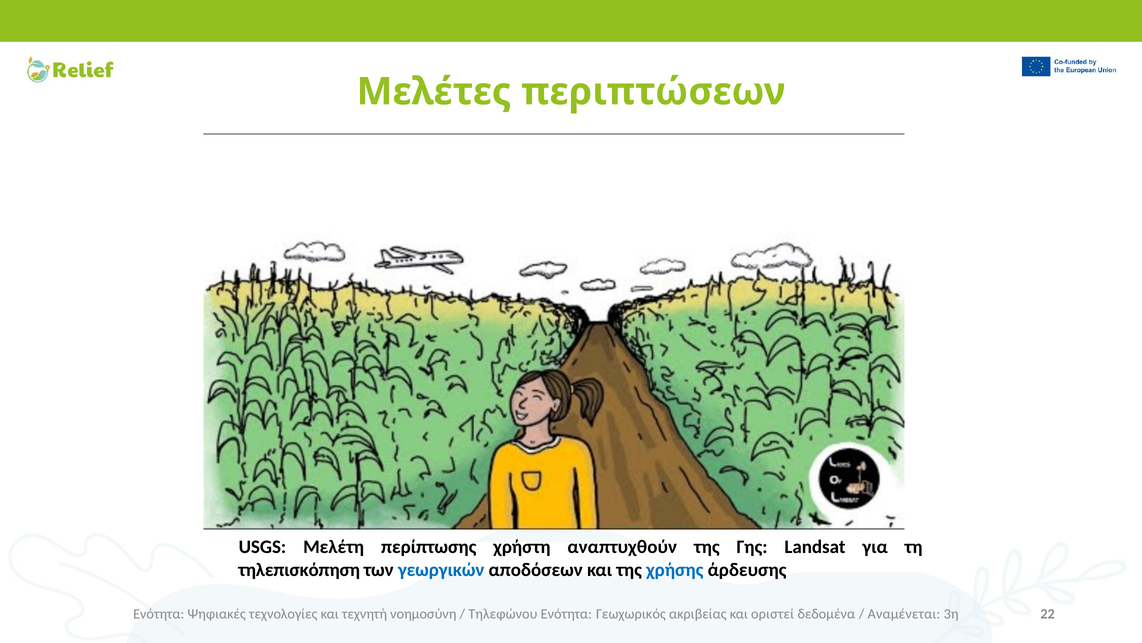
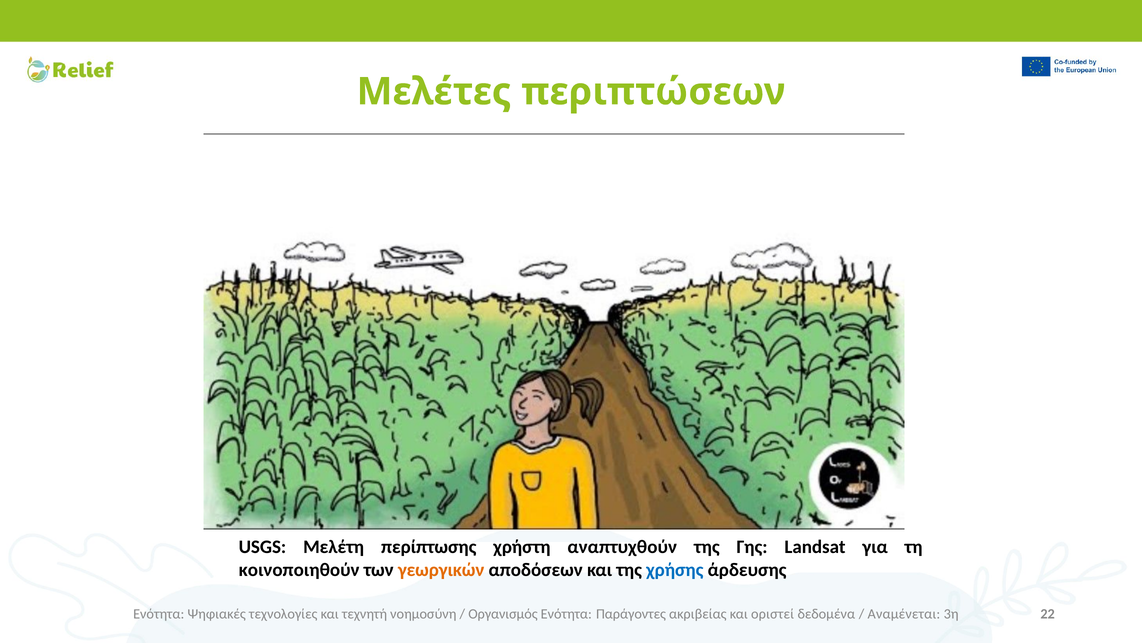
τηλεπισκόπηση: τηλεπισκόπηση -> κοινοποιηθούν (299, 569)
γεωργικών colour: blue -> orange (441, 569)
Τηλεφώνου: Τηλεφώνου -> Οργανισμός (503, 613)
Γεωχωρικός: Γεωχωρικός -> Παράγοντες (631, 613)
